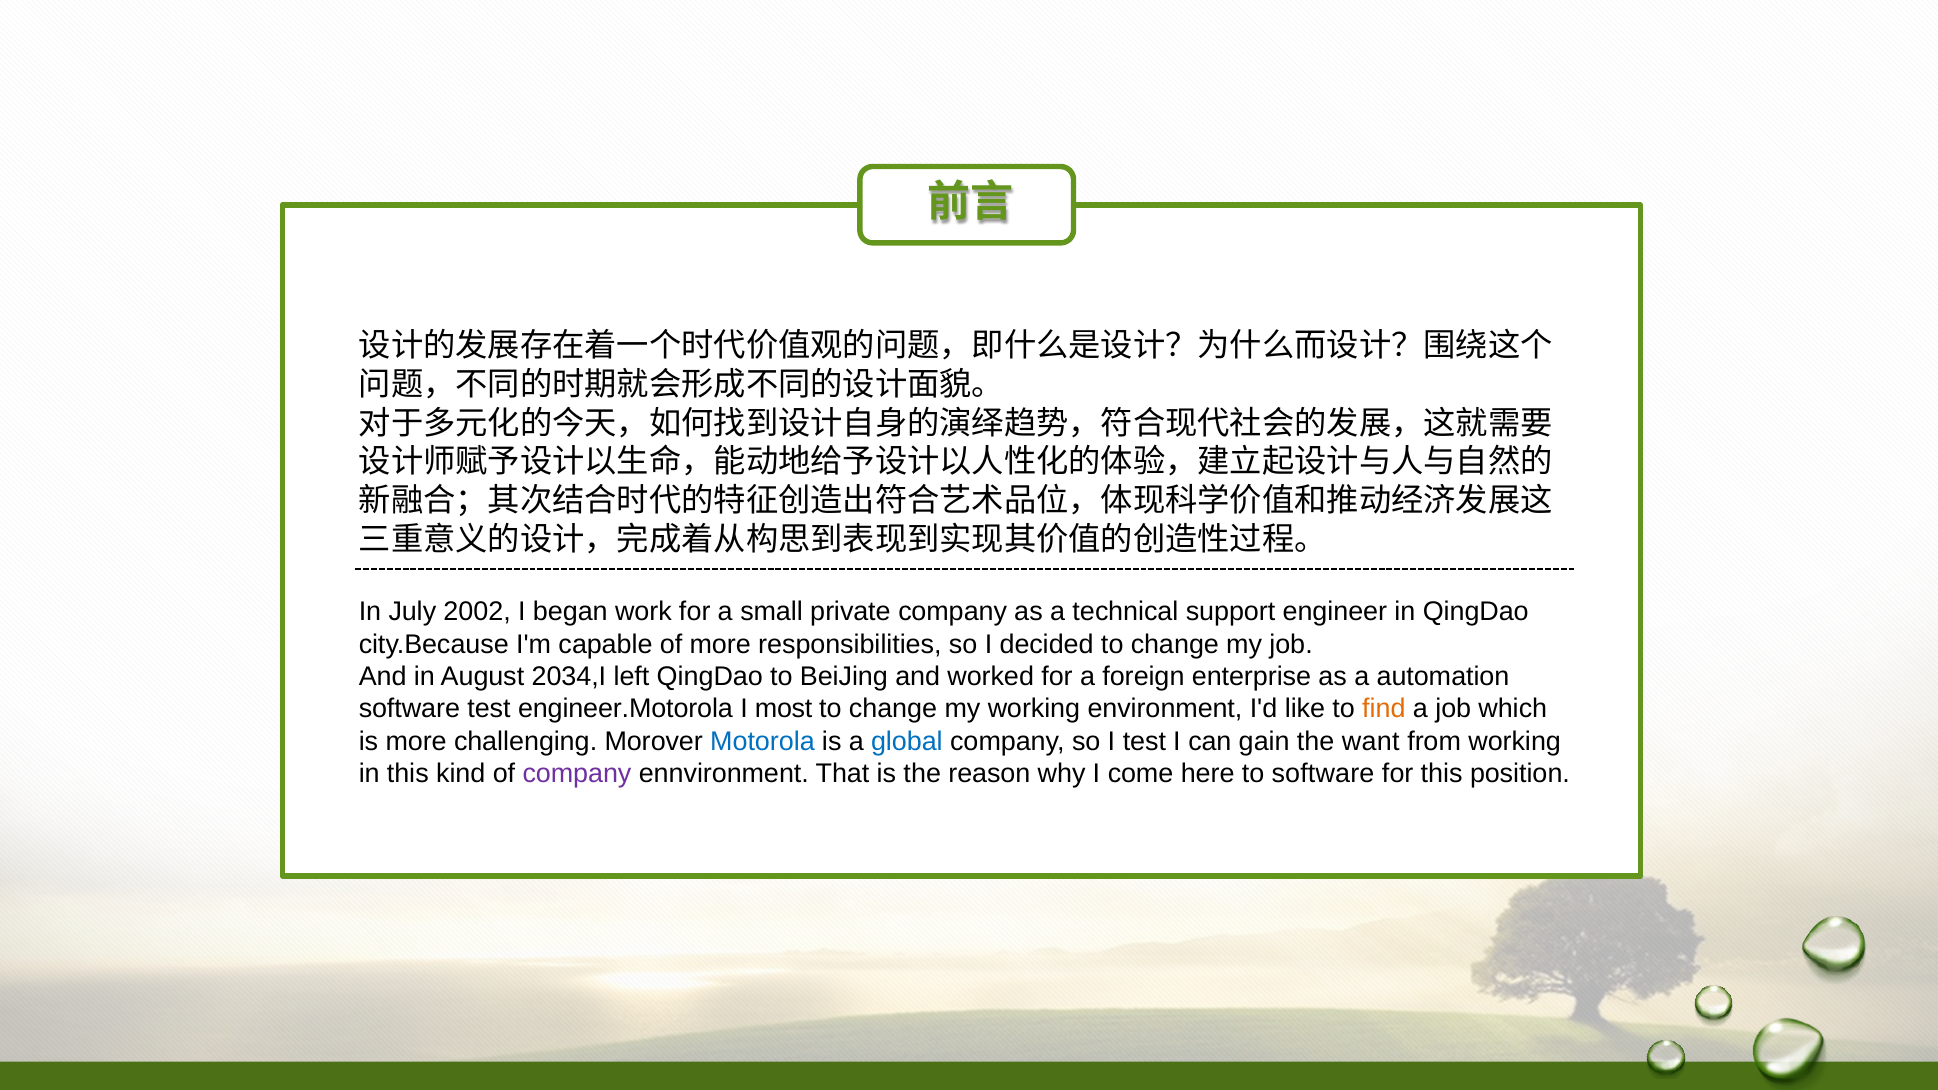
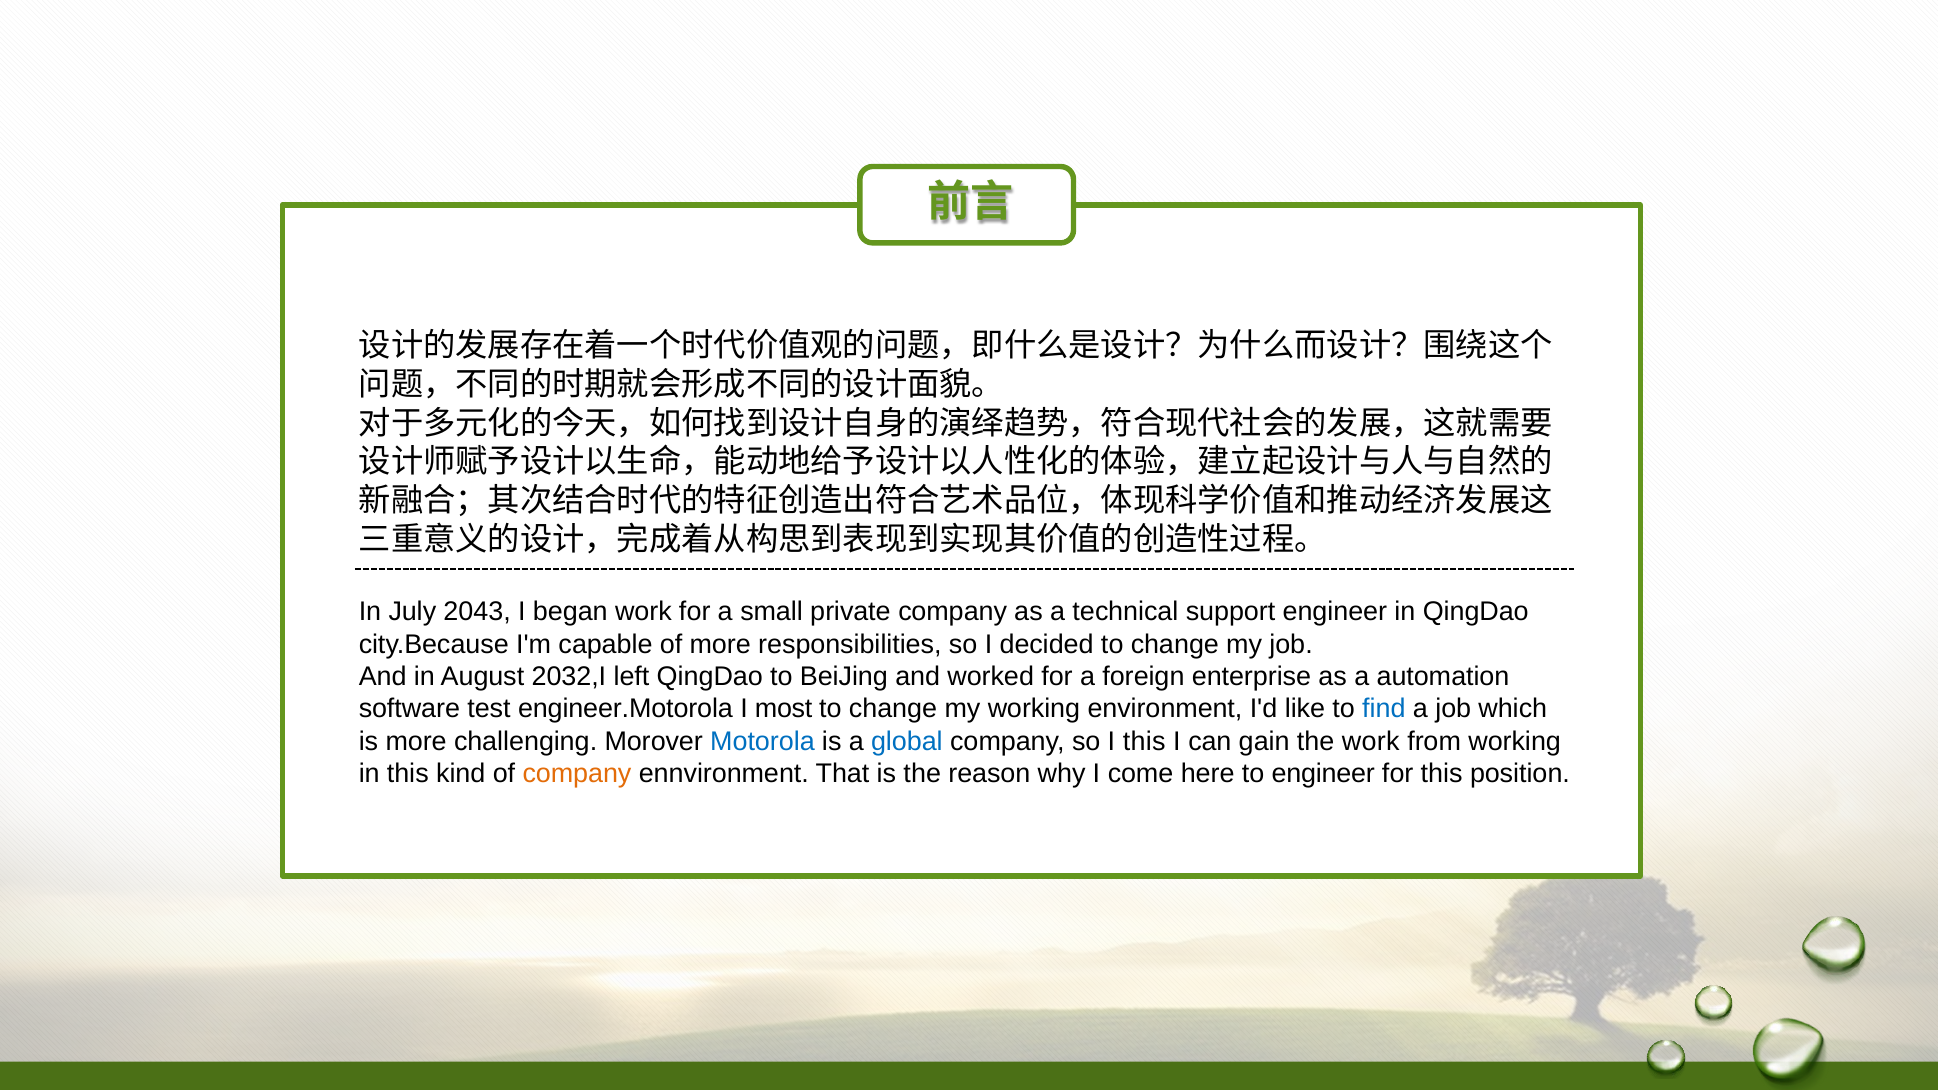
2002: 2002 -> 2043 (477, 612)
2034,I: 2034,I -> 2032,I (569, 677)
find colour: orange -> blue (1384, 709)
I test: test -> this (1144, 741)
the want: want -> work (1371, 741)
company colour: purple -> orange (577, 774)
to software: software -> engineer (1323, 774)
